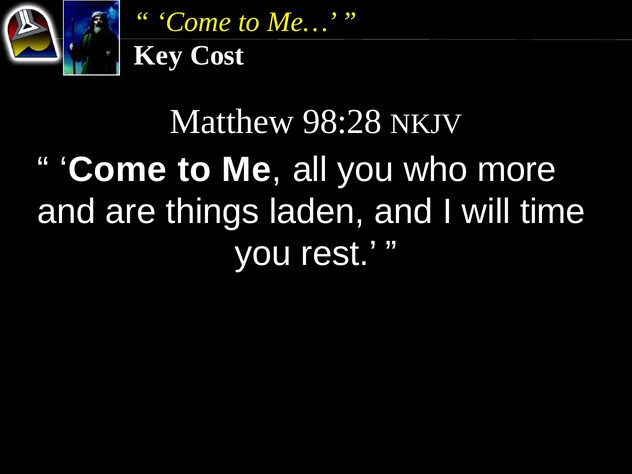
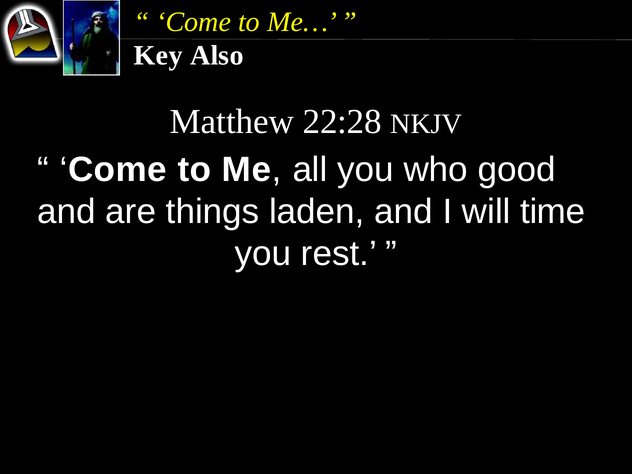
Cost: Cost -> Also (217, 56)
98:28: 98:28 -> 22:28 (342, 122)
more: more -> good (517, 170)
